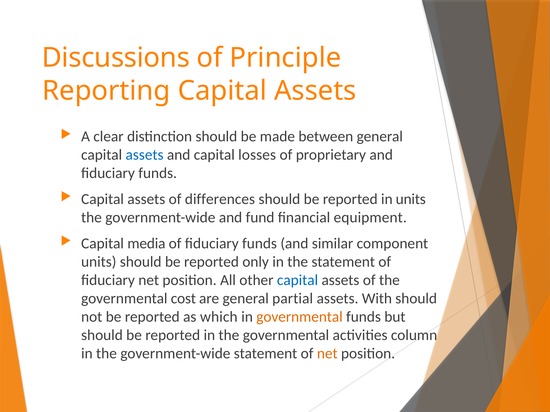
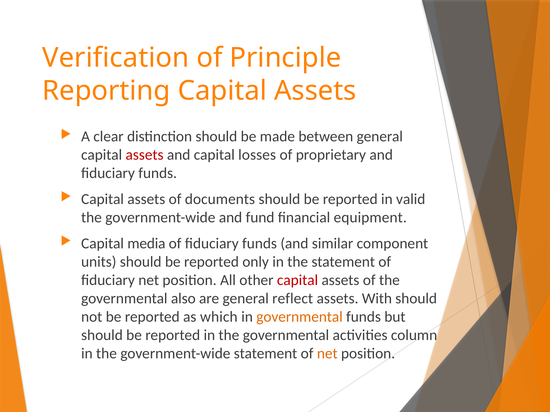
Discussions: Discussions -> Verification (116, 58)
assets colour: blue -> red (145, 155)
differences: differences -> documents (220, 199)
in units: units -> valid (411, 199)
capital colour: blue -> red (298, 280)
cost: cost -> also (183, 299)
partial: partial -> reflect (293, 299)
